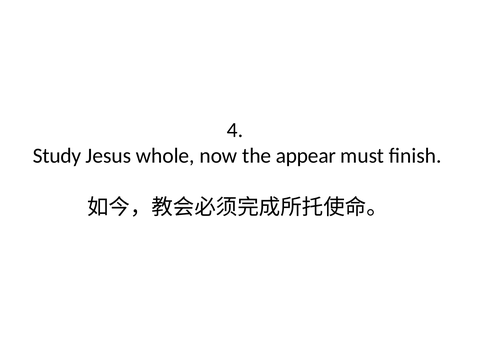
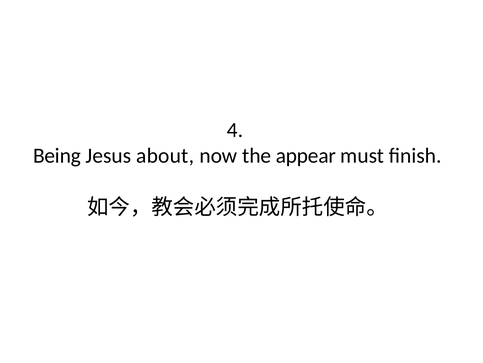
Study: Study -> Being (57, 156)
whole: whole -> about (165, 156)
